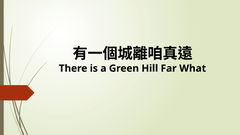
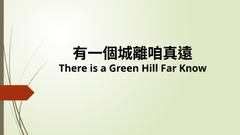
What: What -> Know (193, 68)
